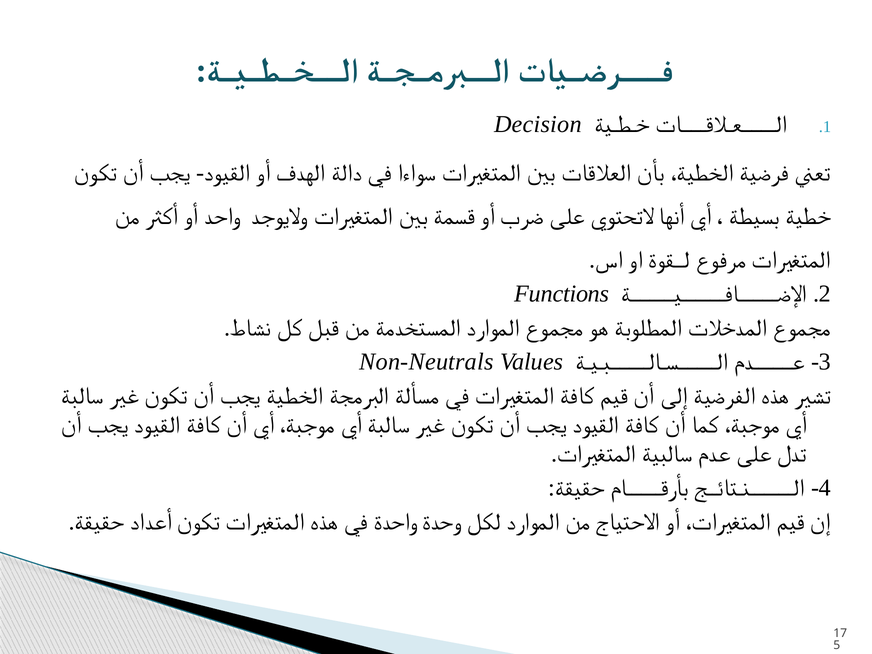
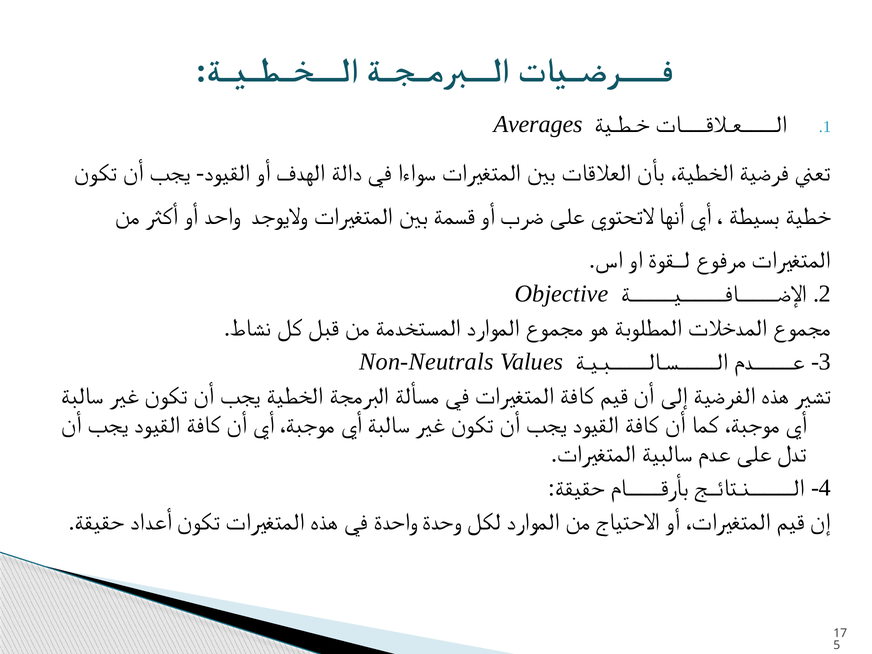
Decision: Decision -> Averages (538, 124)
Functions: Functions -> Objective (562, 294)
